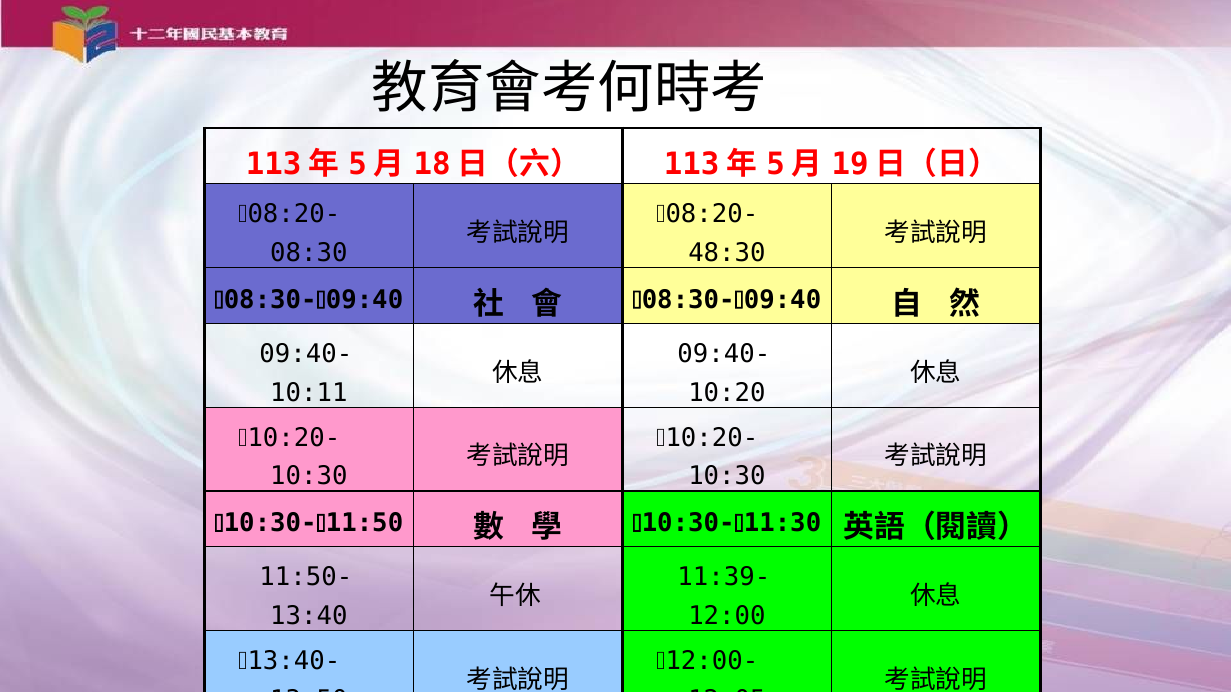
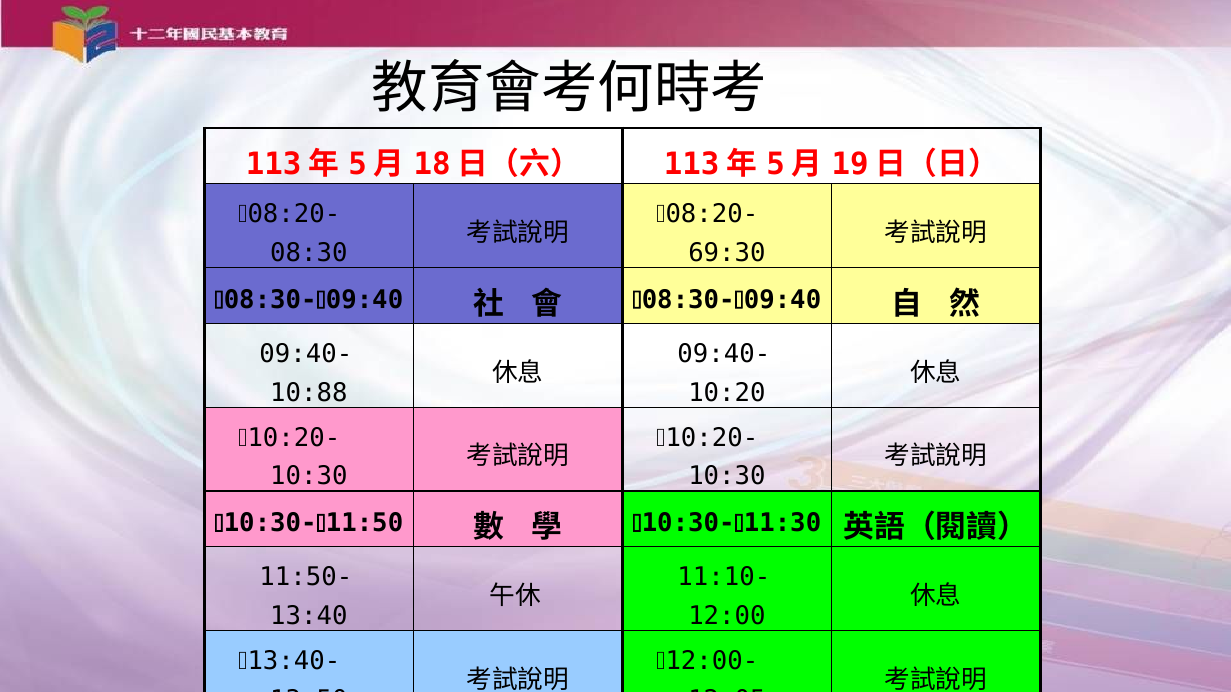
48:30: 48:30 -> 69:30 (727, 253)
10:11: 10:11 -> 10:88 (309, 393)
11:39-: 11:39- -> 11:10- (724, 578)
